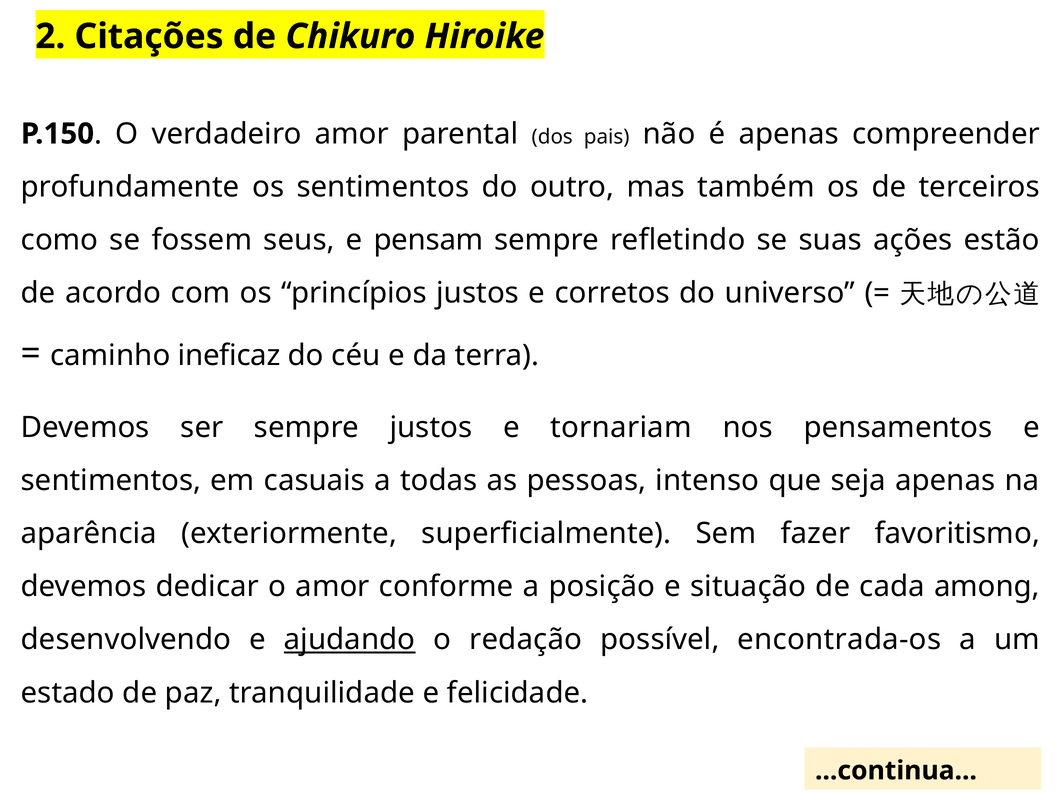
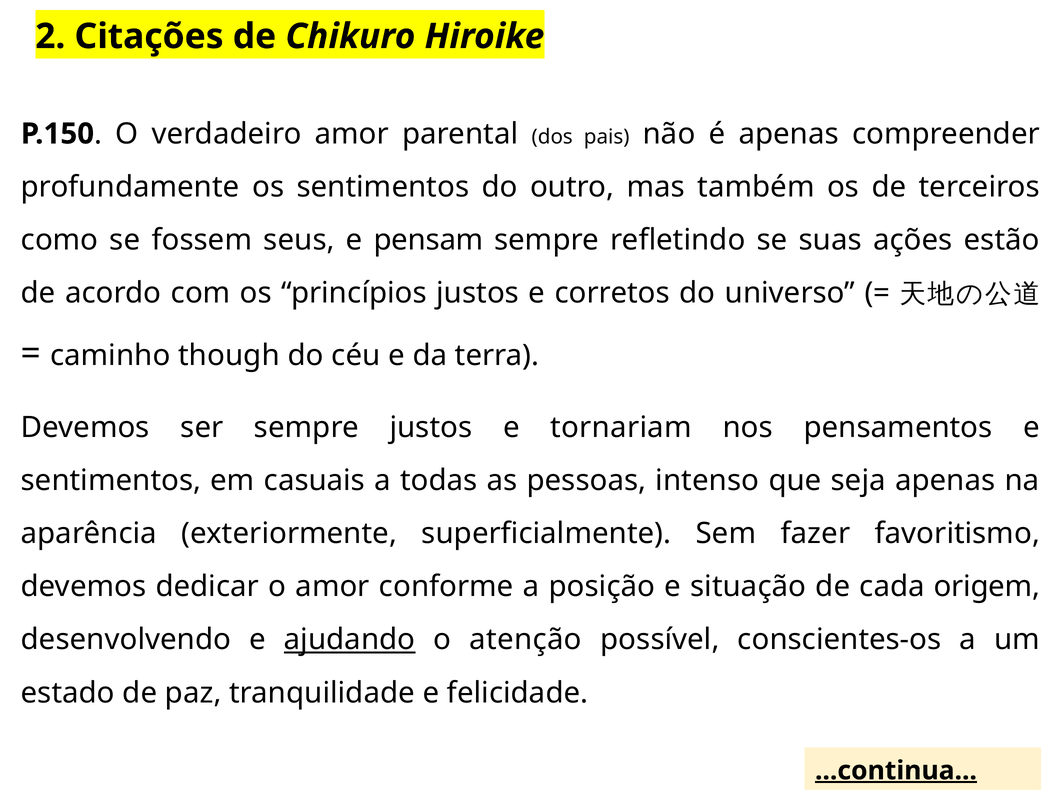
ineficaz: ineficaz -> though (229, 355)
among: among -> origem (987, 586)
redação: redação -> atenção (526, 640)
encontrada-os: encontrada-os -> conscientes-os (839, 640)
...continua underline: none -> present (896, 770)
